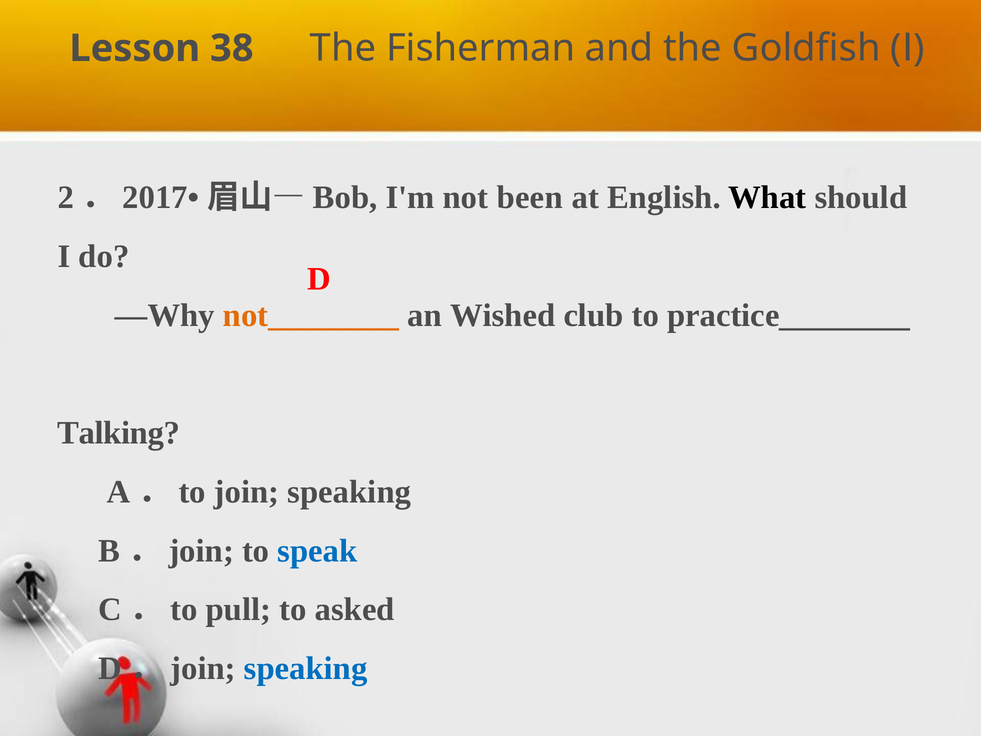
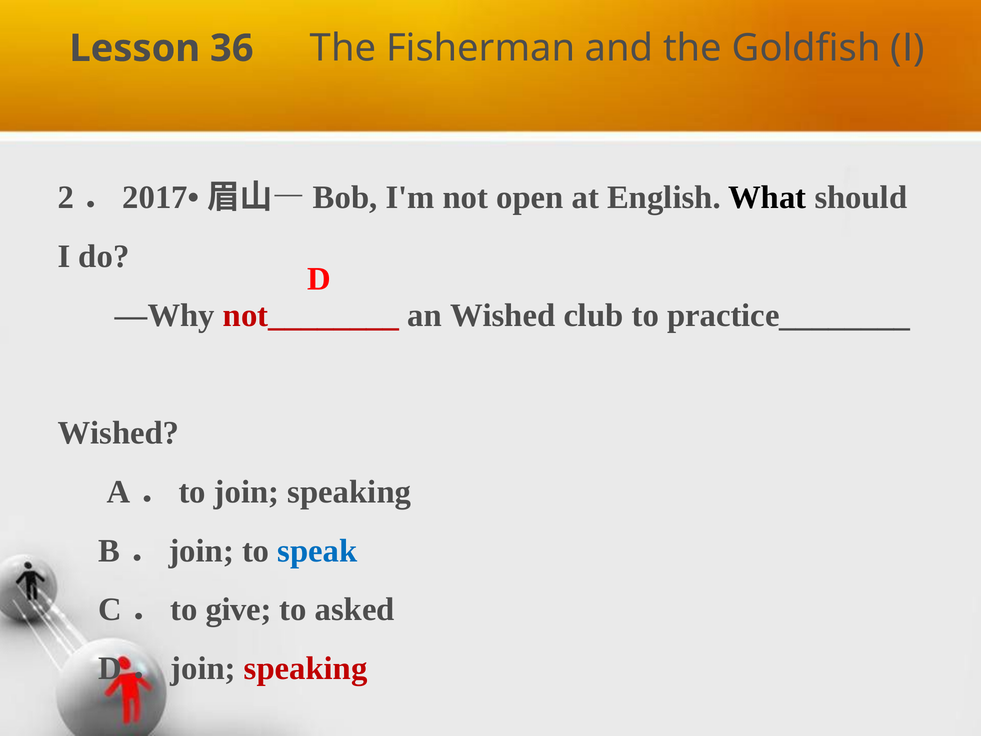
38: 38 -> 36 (232, 48)
been: been -> open (530, 197)
not________ colour: orange -> red (311, 315)
Talking: Talking -> Wished (118, 433)
pull: pull -> give (239, 609)
speaking colour: blue -> red (306, 668)
